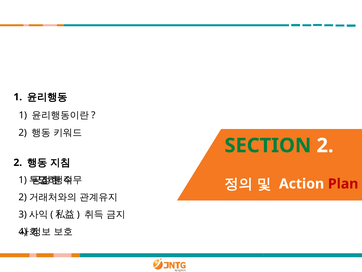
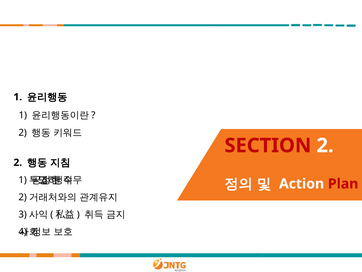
SECTION colour: green -> red (268, 145)
